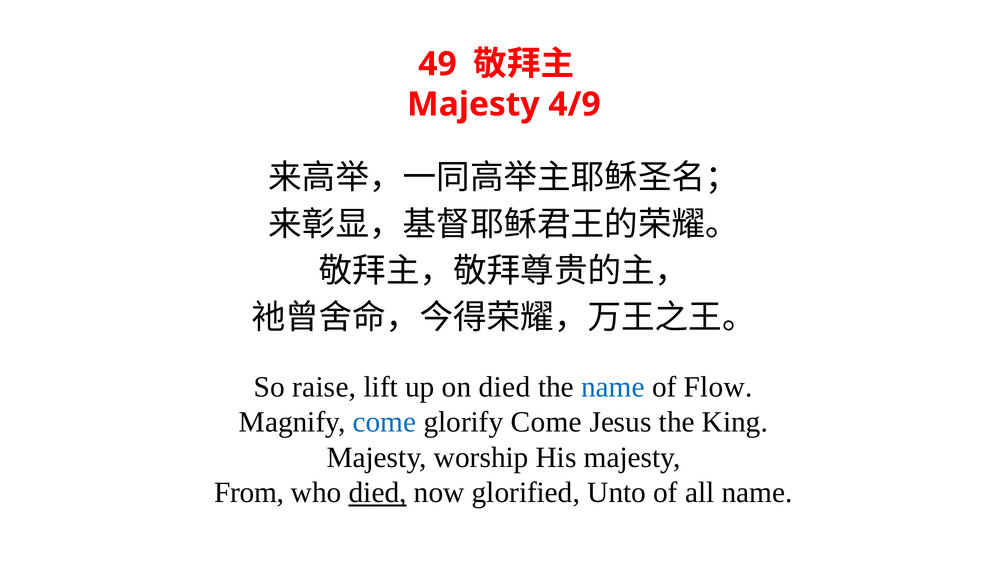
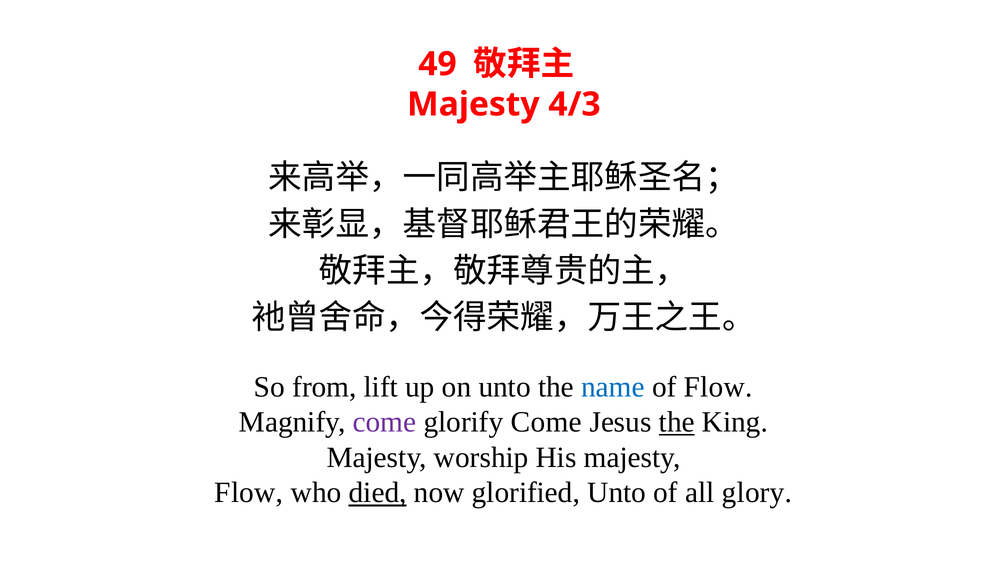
4/9: 4/9 -> 4/3 (575, 104)
raise: raise -> from (324, 387)
on died: died -> unto (505, 387)
come colour: blue -> purple (384, 422)
the underline: none -> present (677, 422)
From: From -> Flow (249, 493)
all name: name -> glory (757, 493)
